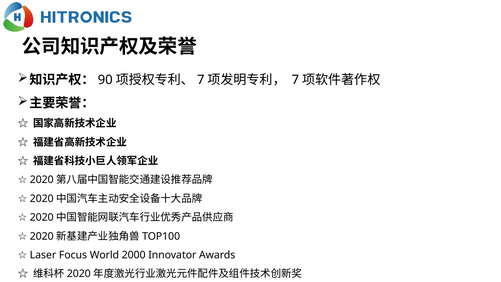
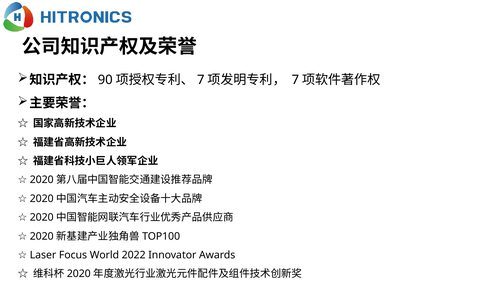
2000: 2000 -> 2022 (134, 255)
